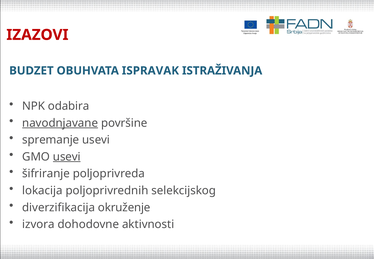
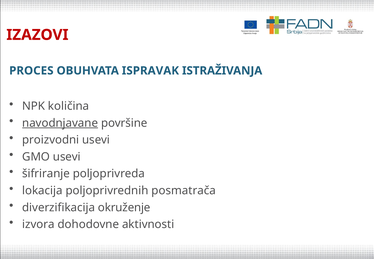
BUDZET: BUDZET -> PROCES (31, 71)
odabira: odabira -> količina (69, 106)
spremanje: spremanje -> proizvodni (51, 140)
usevi underline: present -> none (67, 157)
selekcijskog: selekcijskog -> posmatrača (184, 190)
